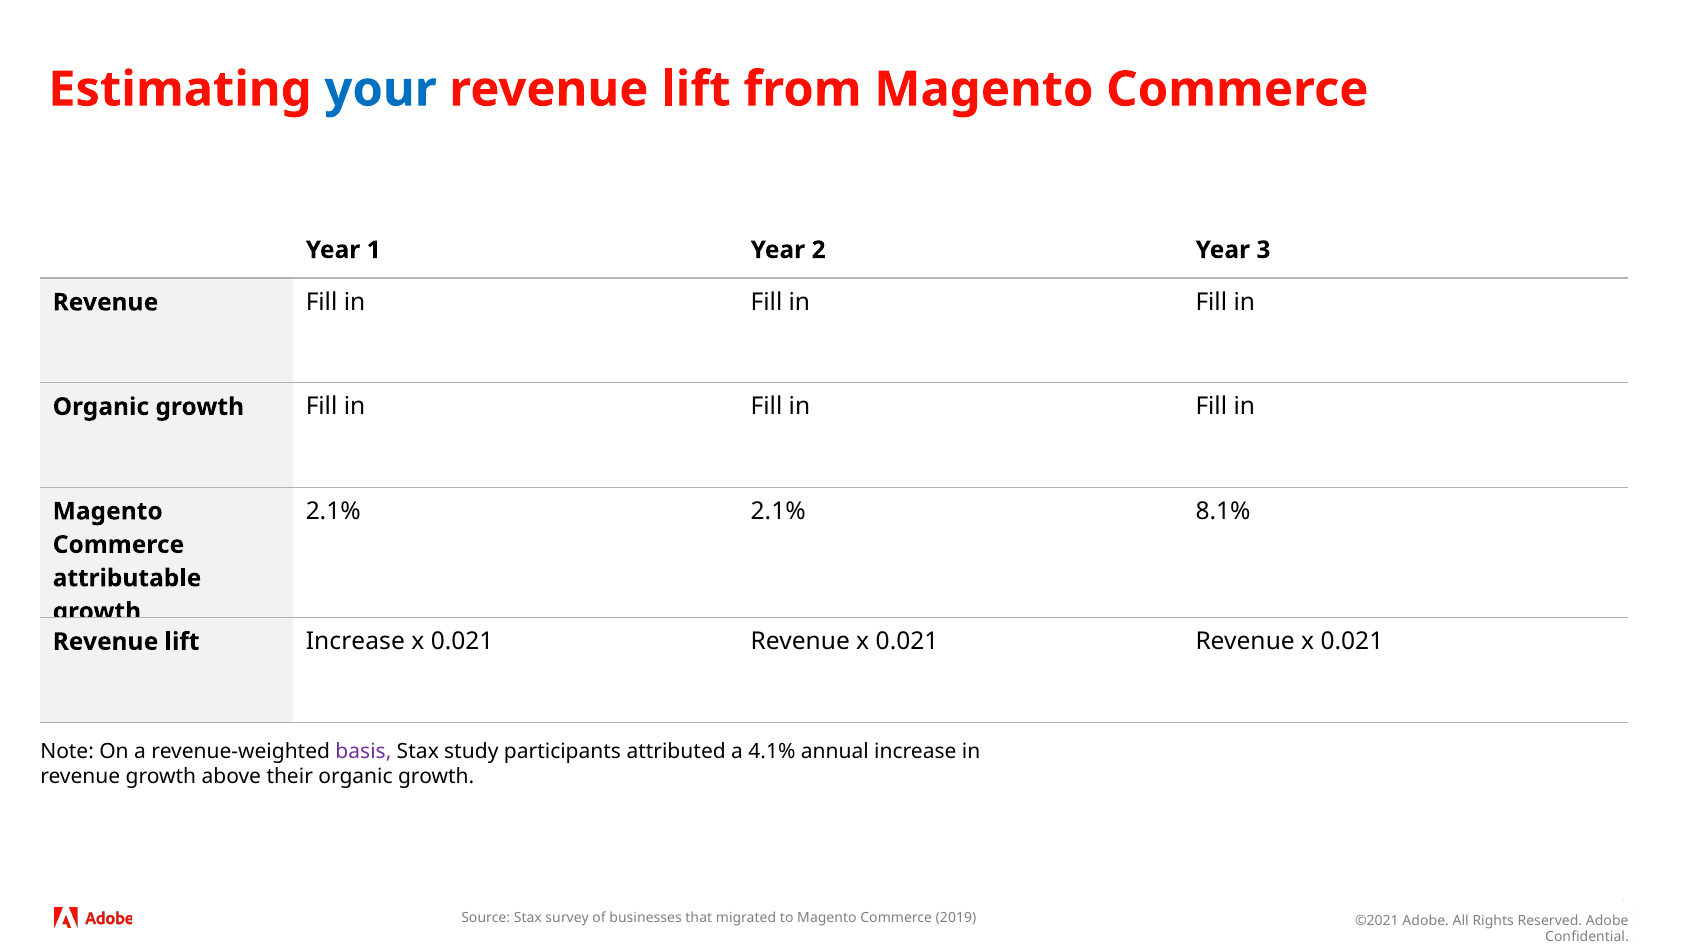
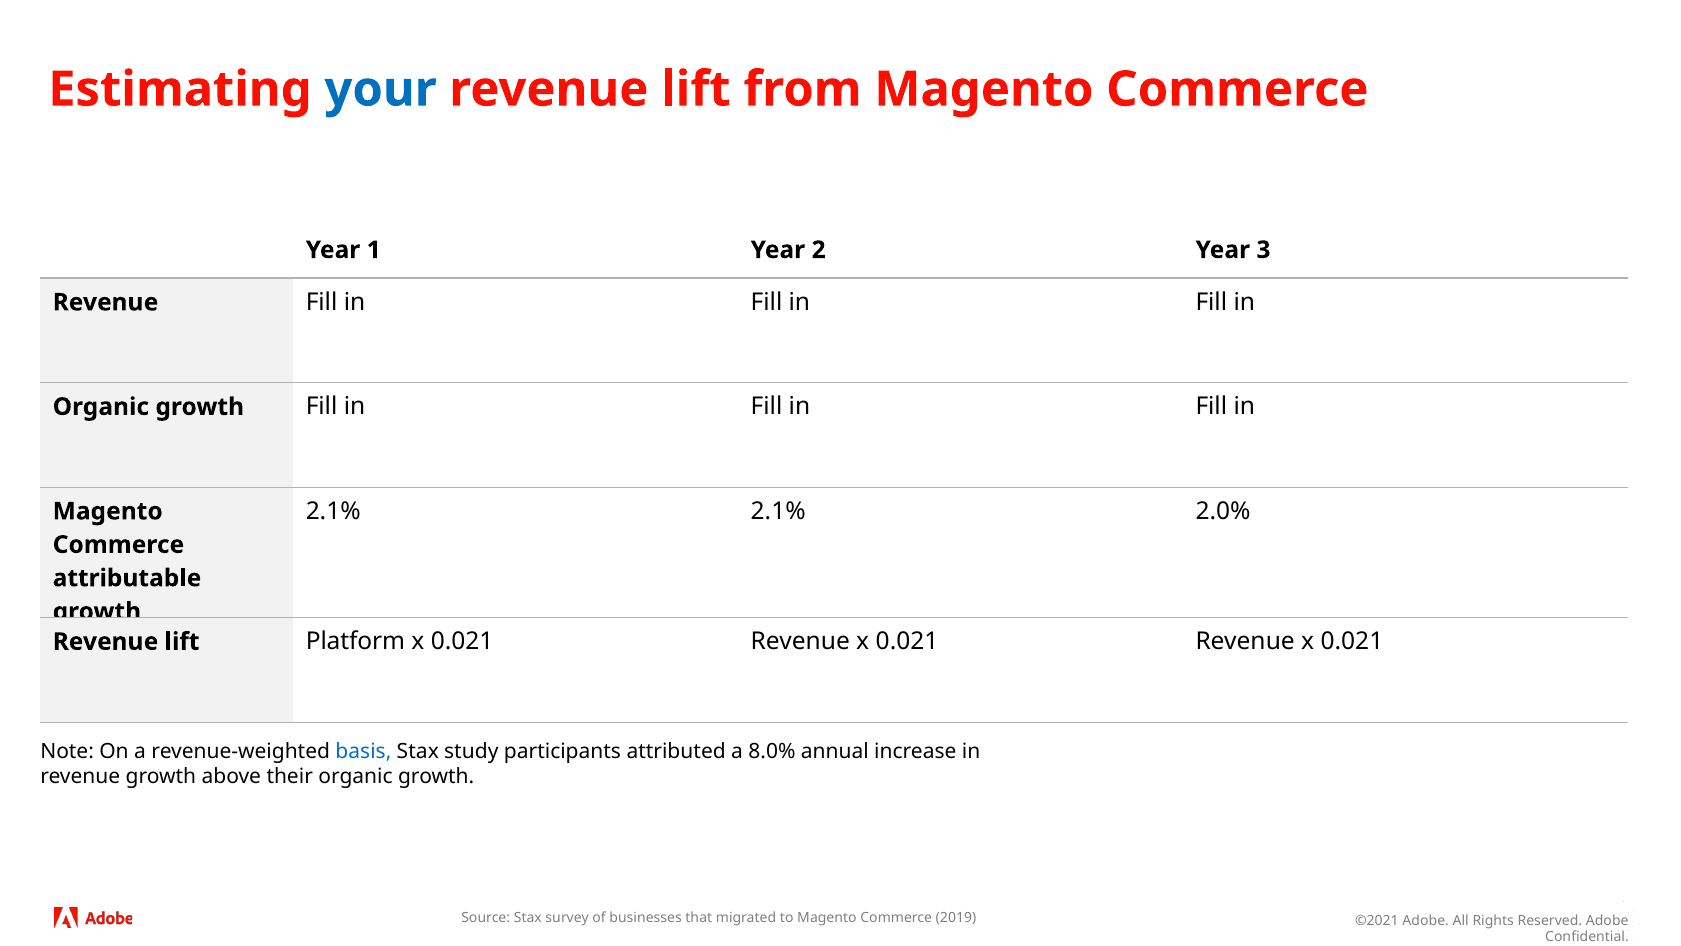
8.1%: 8.1% -> 2.0% (1223, 511)
lift Increase: Increase -> Platform (355, 642)
basis colour: purple -> blue (363, 751)
4.1%: 4.1% -> 8.0% (772, 751)
